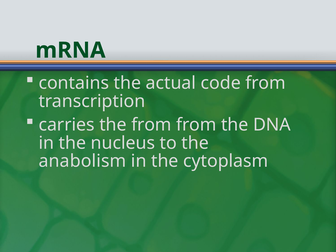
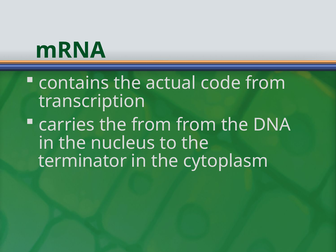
anabolism: anabolism -> terminator (83, 161)
